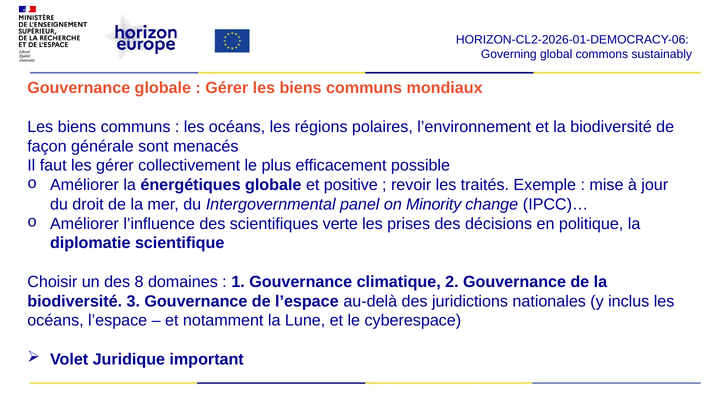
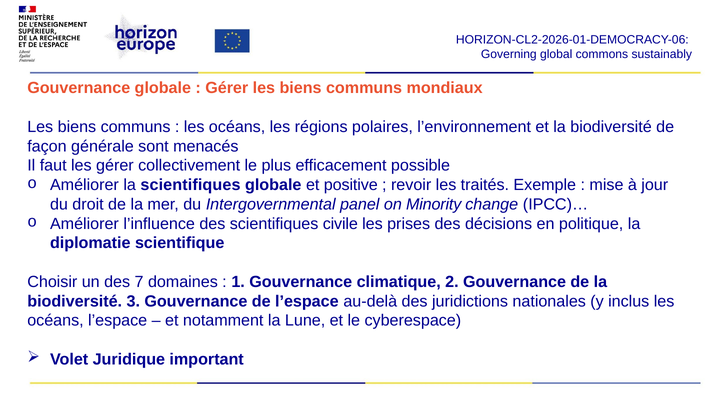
la énergétiques: énergétiques -> scientifiques (190, 185)
verte: verte -> civile (340, 224)
8: 8 -> 7 (139, 282)
